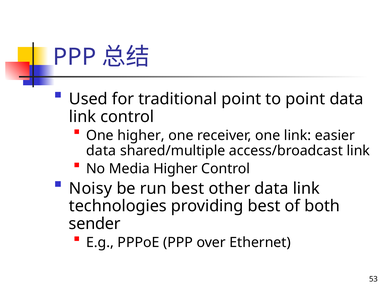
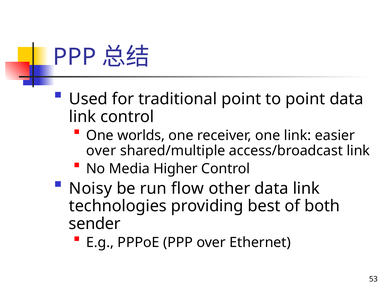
One higher: higher -> worlds (141, 135)
data: data -> over (101, 150)
run best: best -> flow (188, 188)
